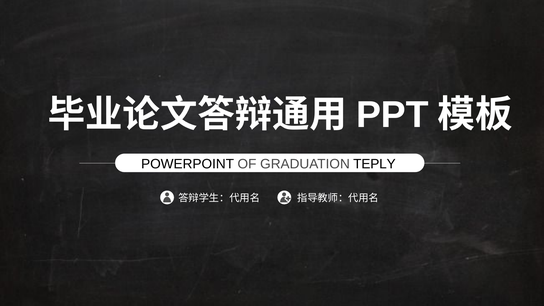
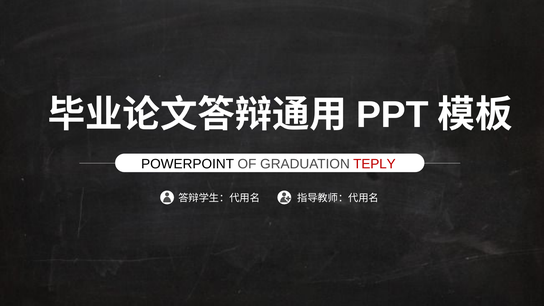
TEPLY colour: black -> red (374, 164)
